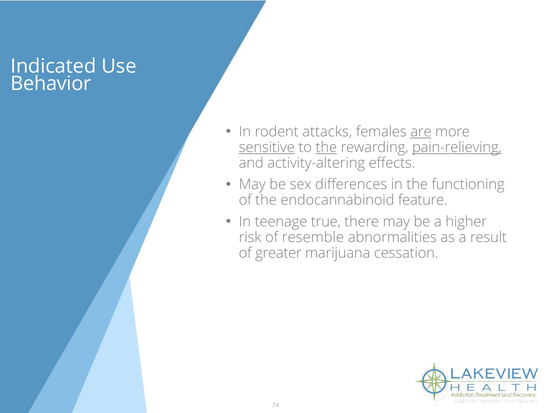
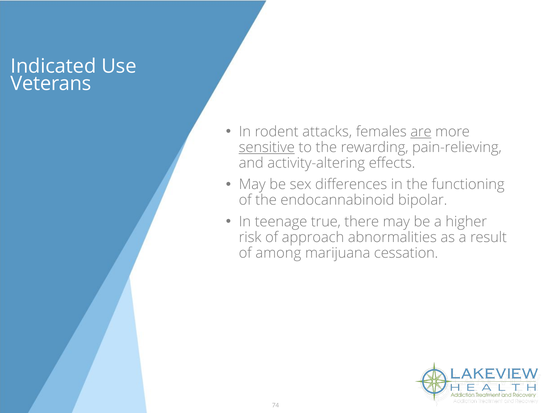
Behavior: Behavior -> Veterans (51, 84)
the underline: present -> none (326, 147)
pain-relieving underline: present -> none (457, 147)
feature: feature -> bipolar (423, 200)
resemble: resemble -> approach (313, 237)
greater: greater -> among (278, 253)
